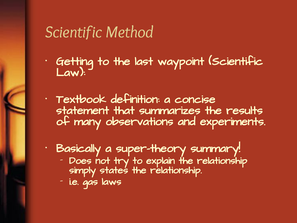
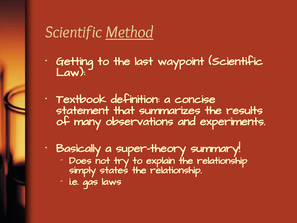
Method underline: none -> present (129, 32)
